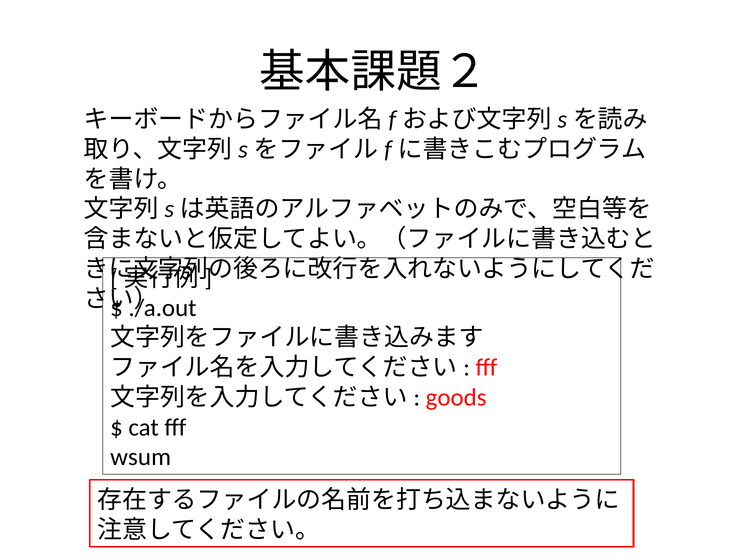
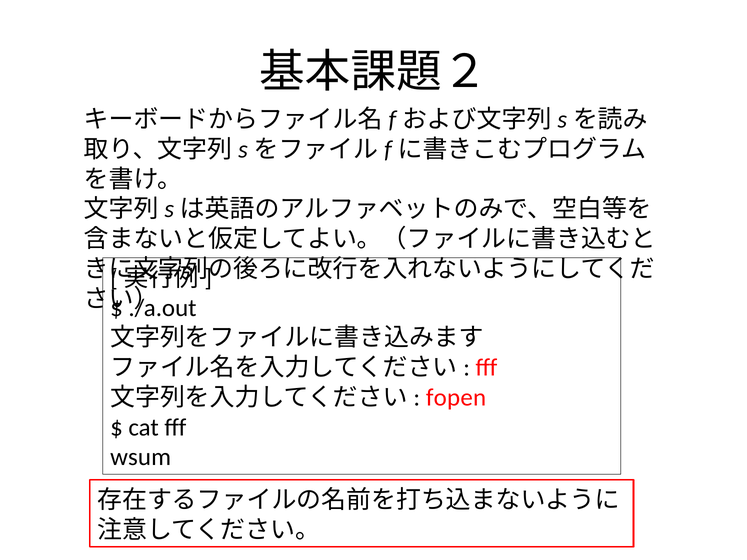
goods: goods -> fopen (456, 398)
